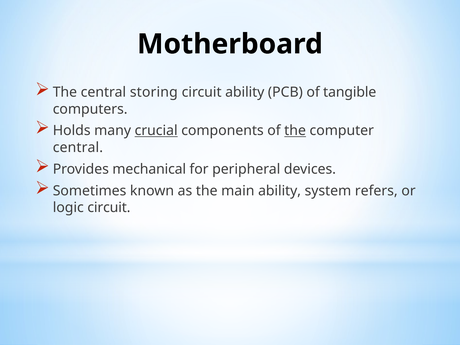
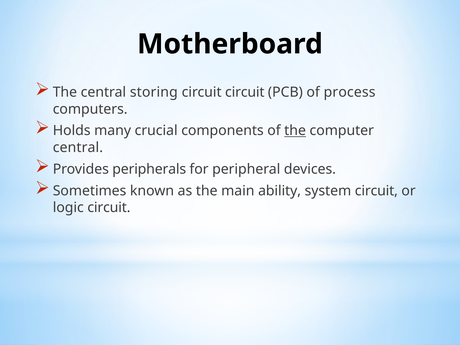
circuit ability: ability -> circuit (245, 92)
tangible: tangible -> process (350, 92)
crucial underline: present -> none (156, 131)
mechanical: mechanical -> peripherals (149, 169)
system refers: refers -> circuit (376, 191)
